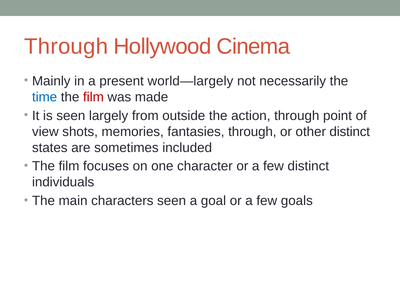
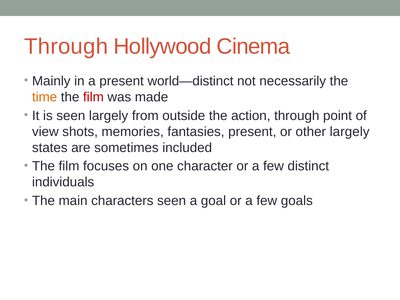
world—largely: world—largely -> world—distinct (191, 81)
time colour: blue -> orange (45, 97)
fantasies through: through -> present (252, 132)
other distinct: distinct -> largely (350, 132)
